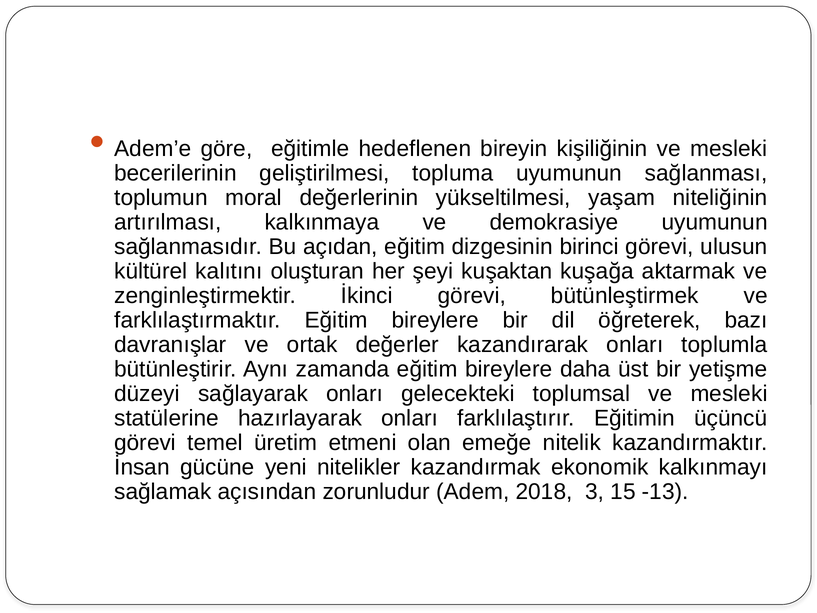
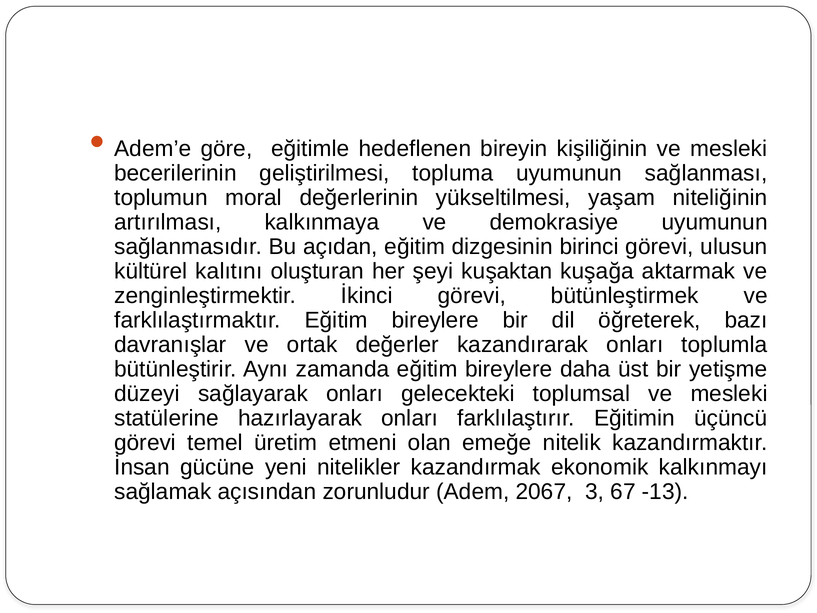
2018: 2018 -> 2067 (544, 492)
15: 15 -> 67 (623, 492)
